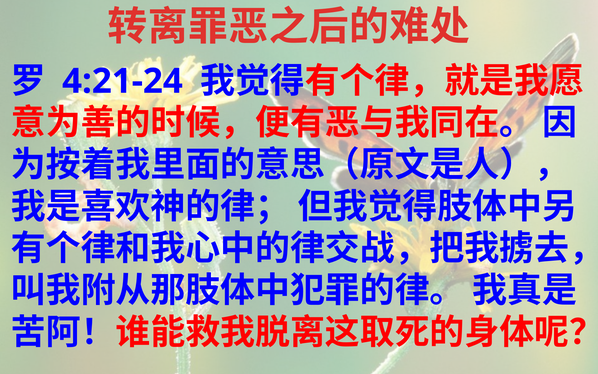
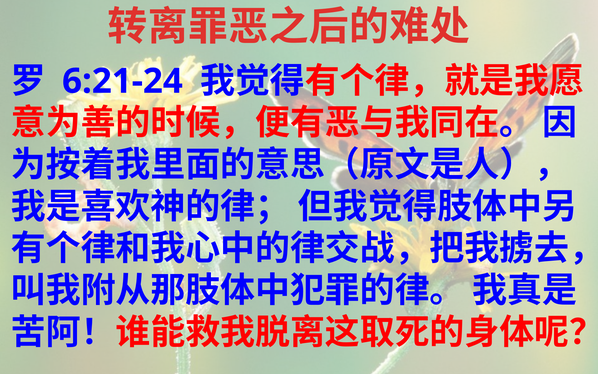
4:21-24: 4:21-24 -> 6:21-24 (122, 81)
